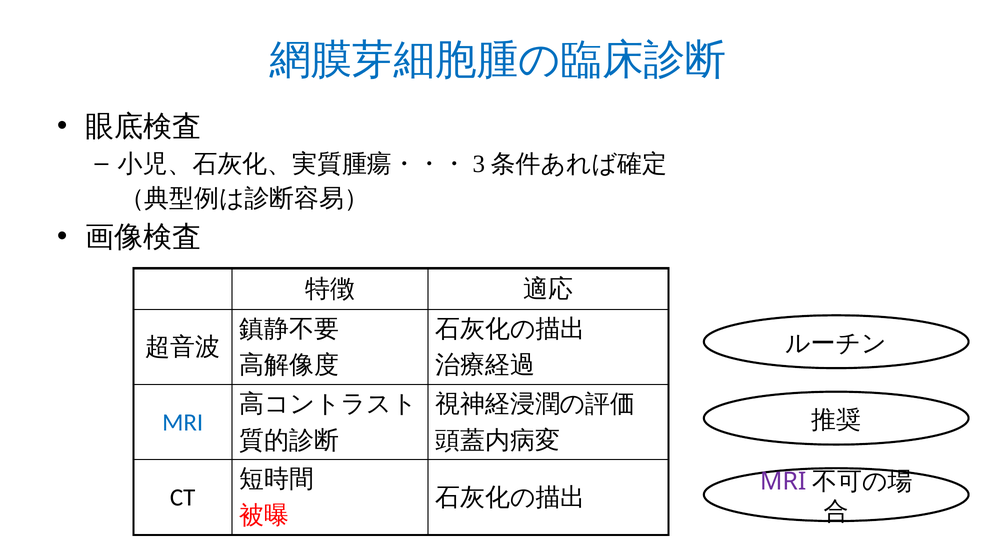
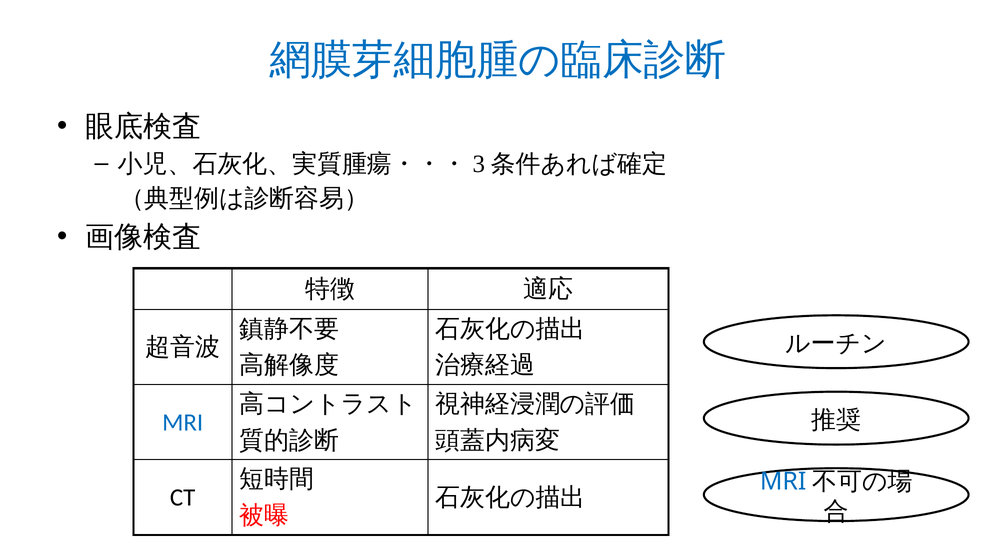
MRI colour: purple -> blue (783, 482)
